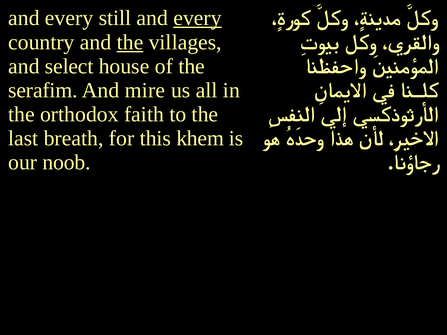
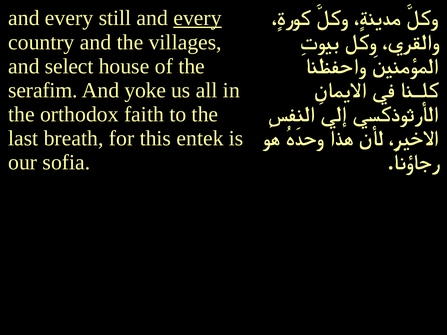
the underline: present -> none (130, 42)
mire: mire -> yoke (145, 90)
khem: khem -> entek (200, 139)
noob: noob -> sofia (66, 163)
